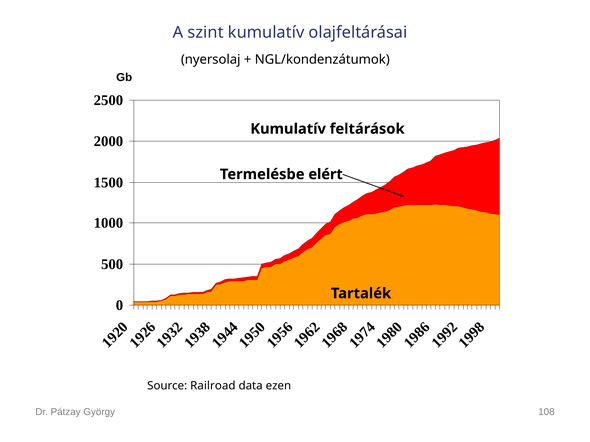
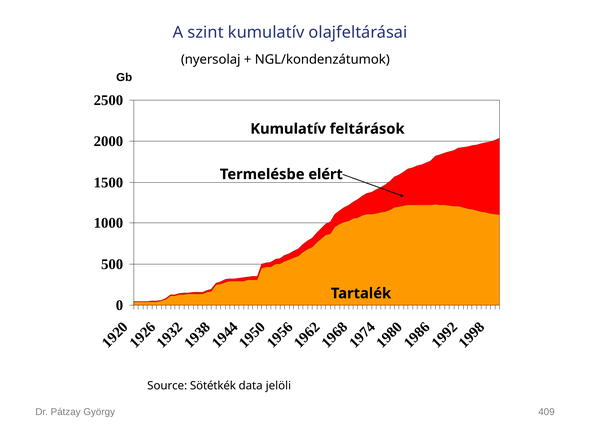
Railroad: Railroad -> Sötétkék (213, 386)
ezen: ezen -> jelöli (278, 386)
108: 108 -> 409 (546, 412)
